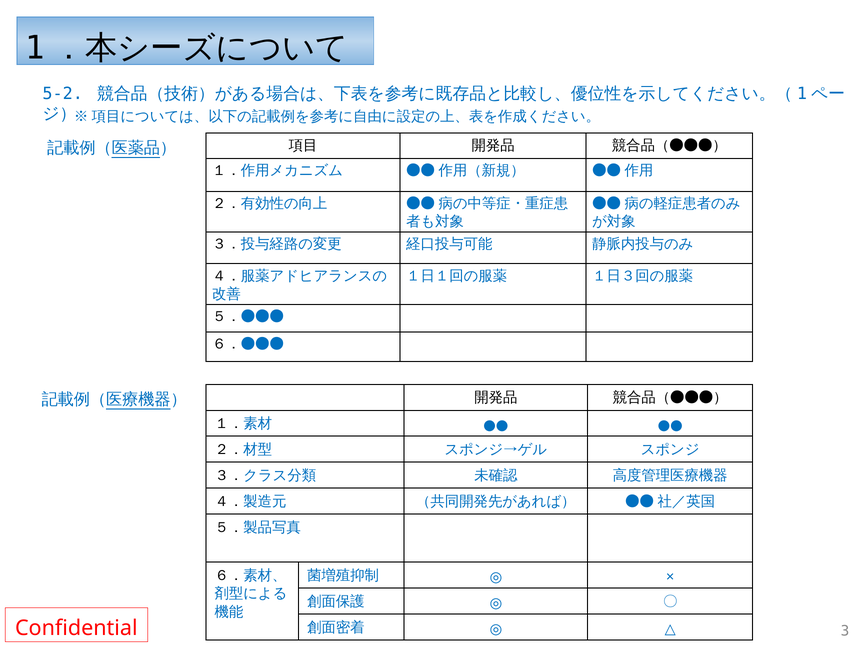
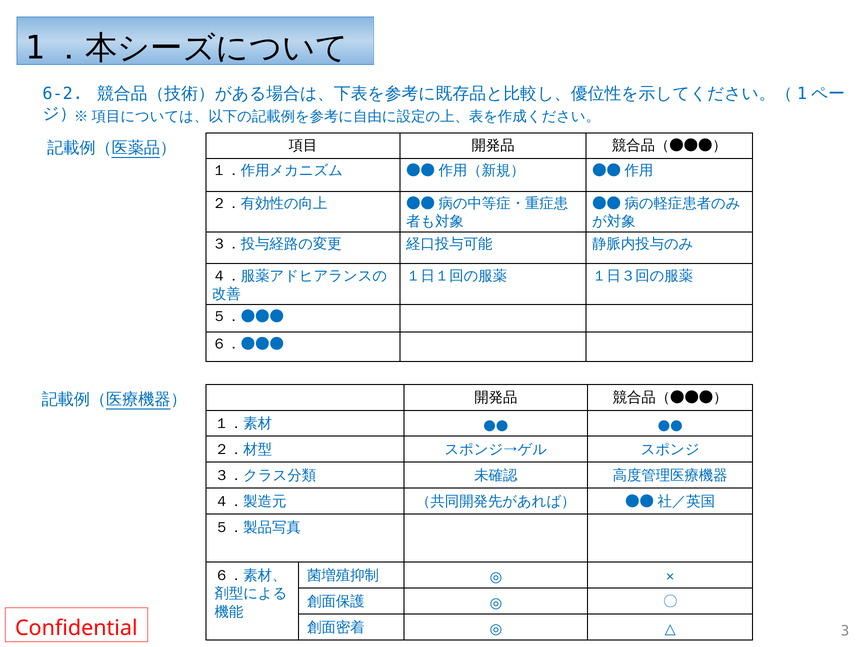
5-2: 5-2 -> 6-2 (63, 94)
